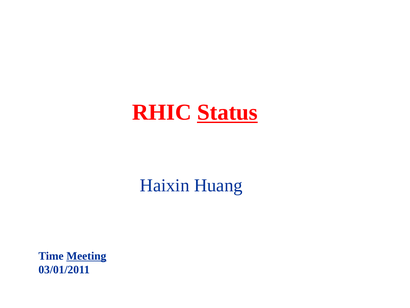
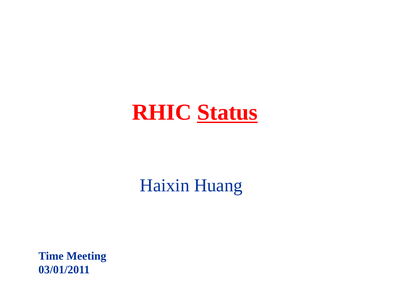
Meeting underline: present -> none (86, 256)
